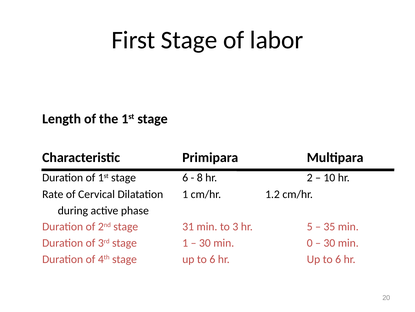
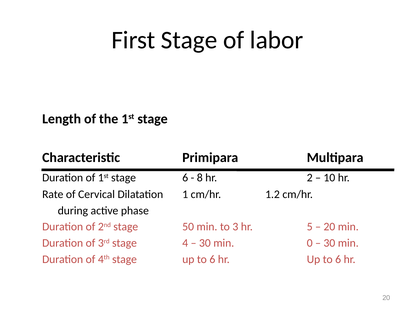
31: 31 -> 50 (188, 226)
35: 35 -> 20 (329, 226)
stage 1: 1 -> 4 (185, 242)
